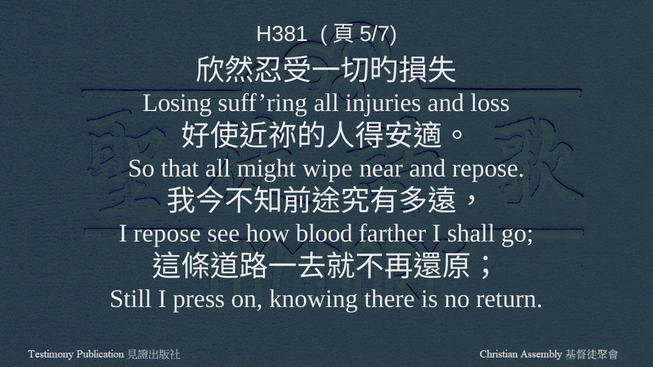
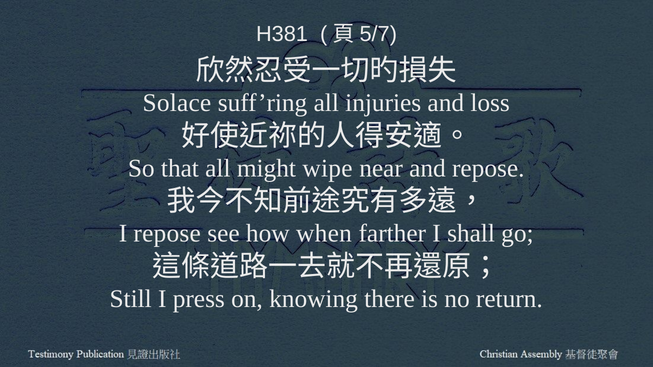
Losing: Losing -> Solace (177, 103)
blood: blood -> when (324, 234)
